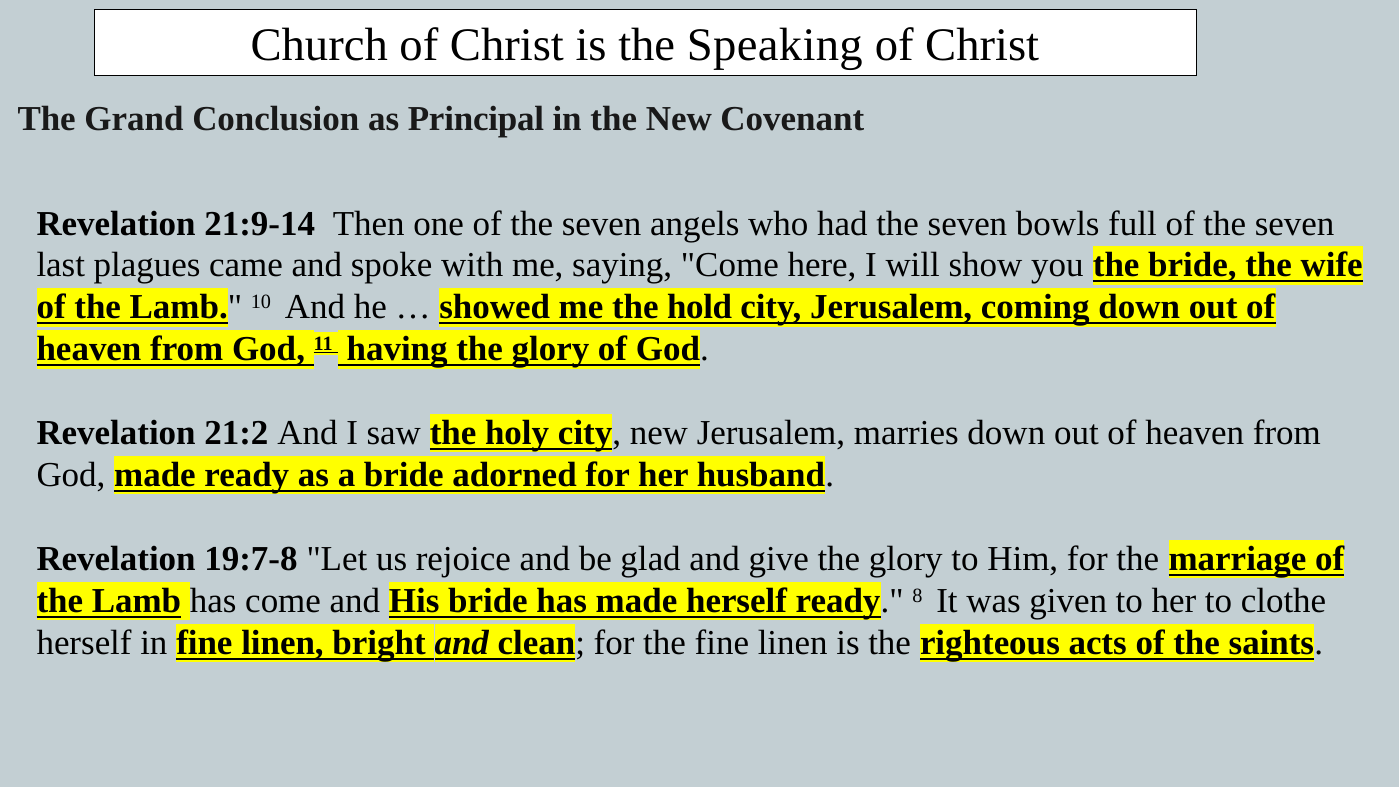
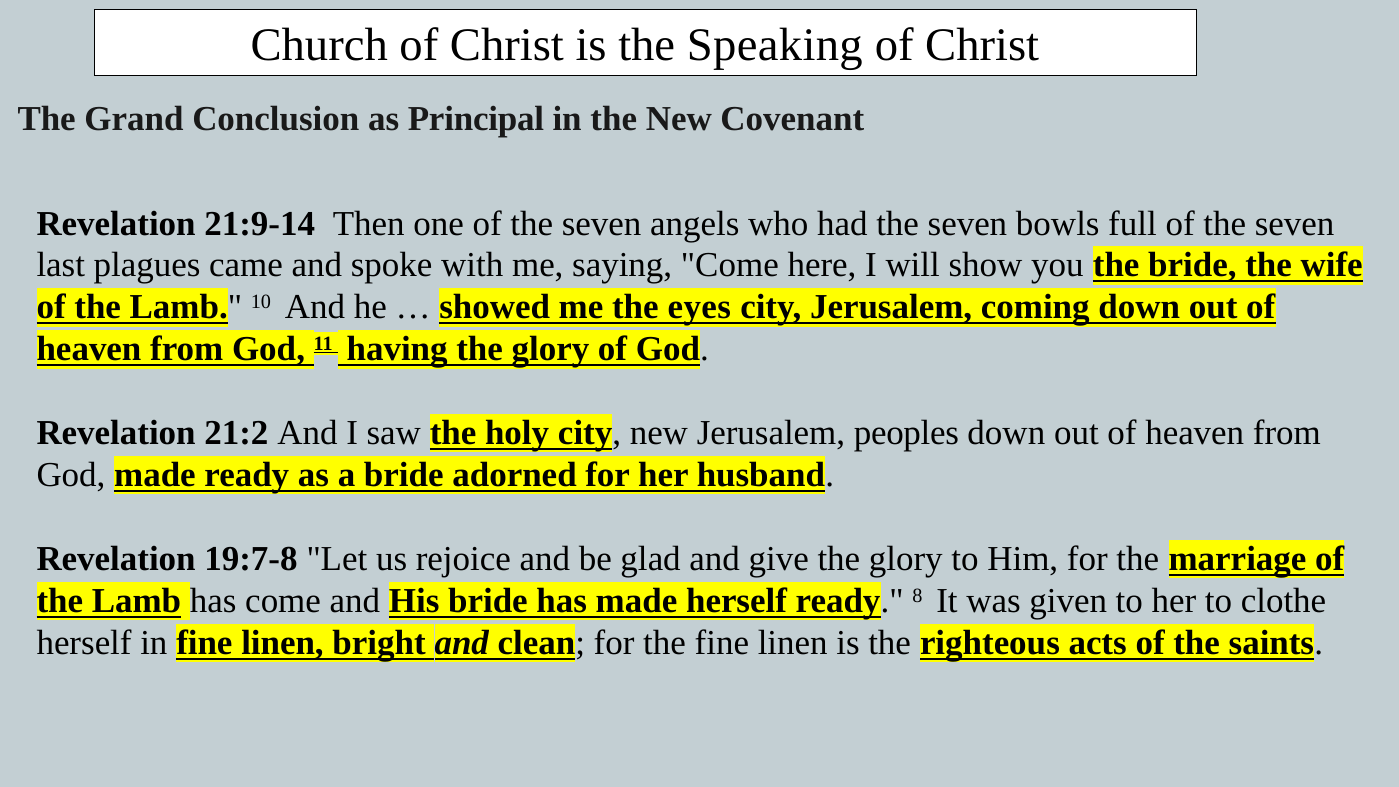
hold: hold -> eyes (699, 307)
marries: marries -> peoples (906, 433)
